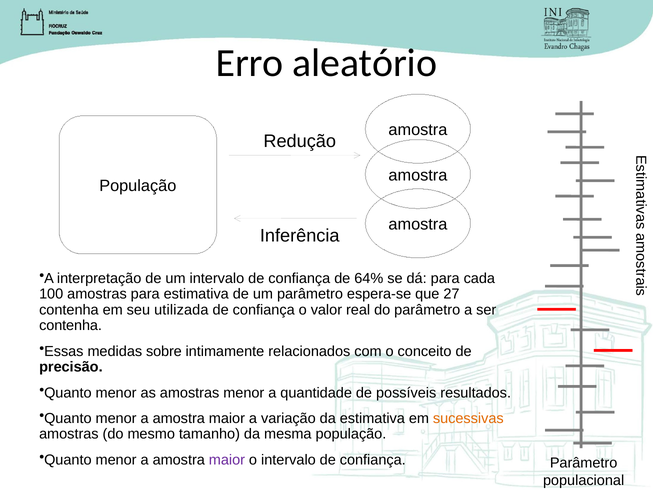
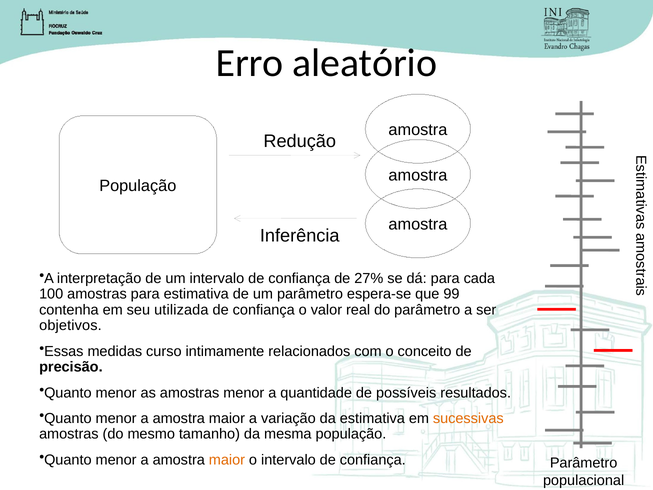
64%: 64% -> 27% (369, 278)
27: 27 -> 99 (451, 294)
contenha: contenha -> objetivos (70, 325)
sobre: sobre -> curso (164, 351)
maior colour: purple -> orange (227, 460)
